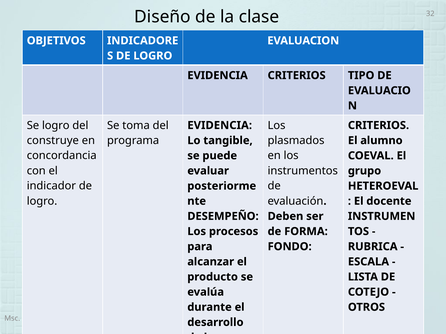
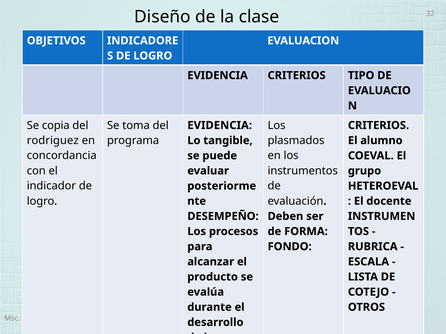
Se logro: logro -> copia (56, 126)
construye: construye -> rodriguez (53, 141)
